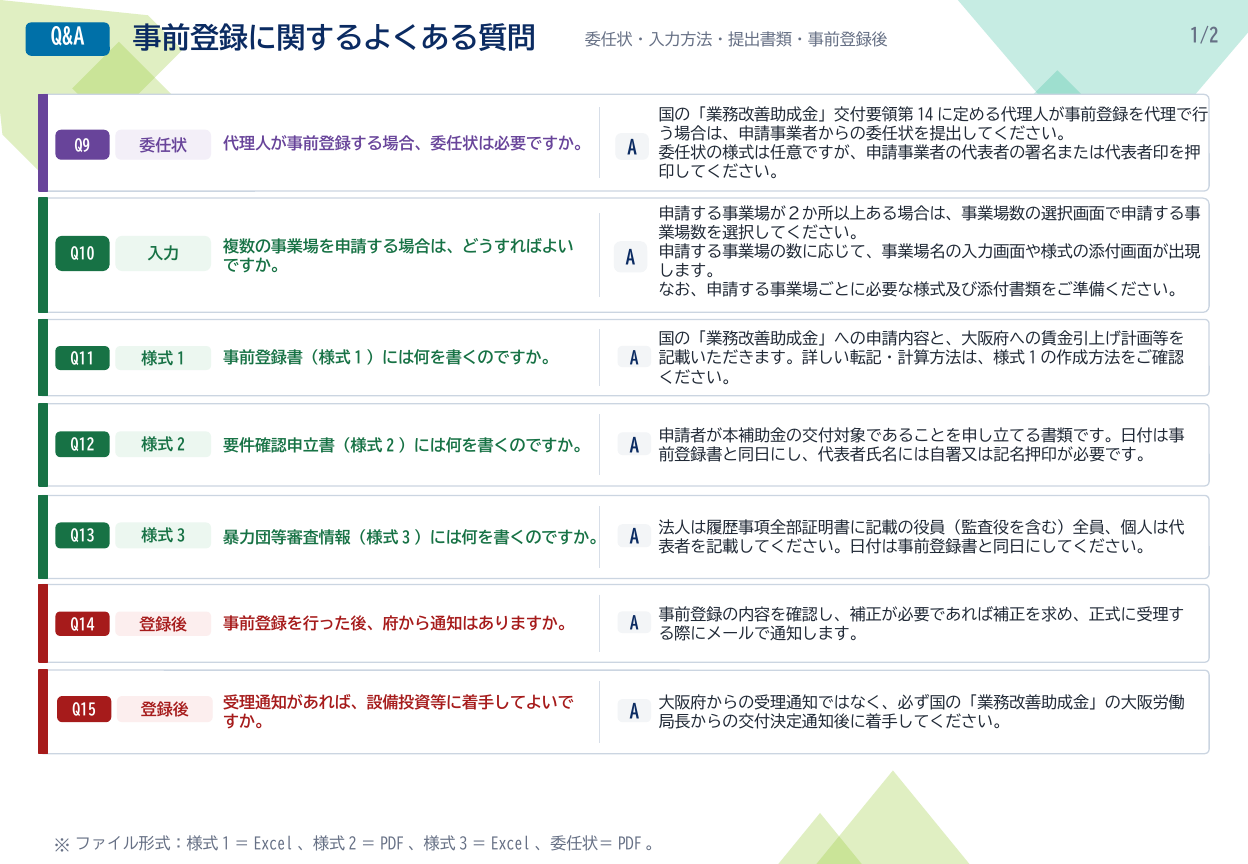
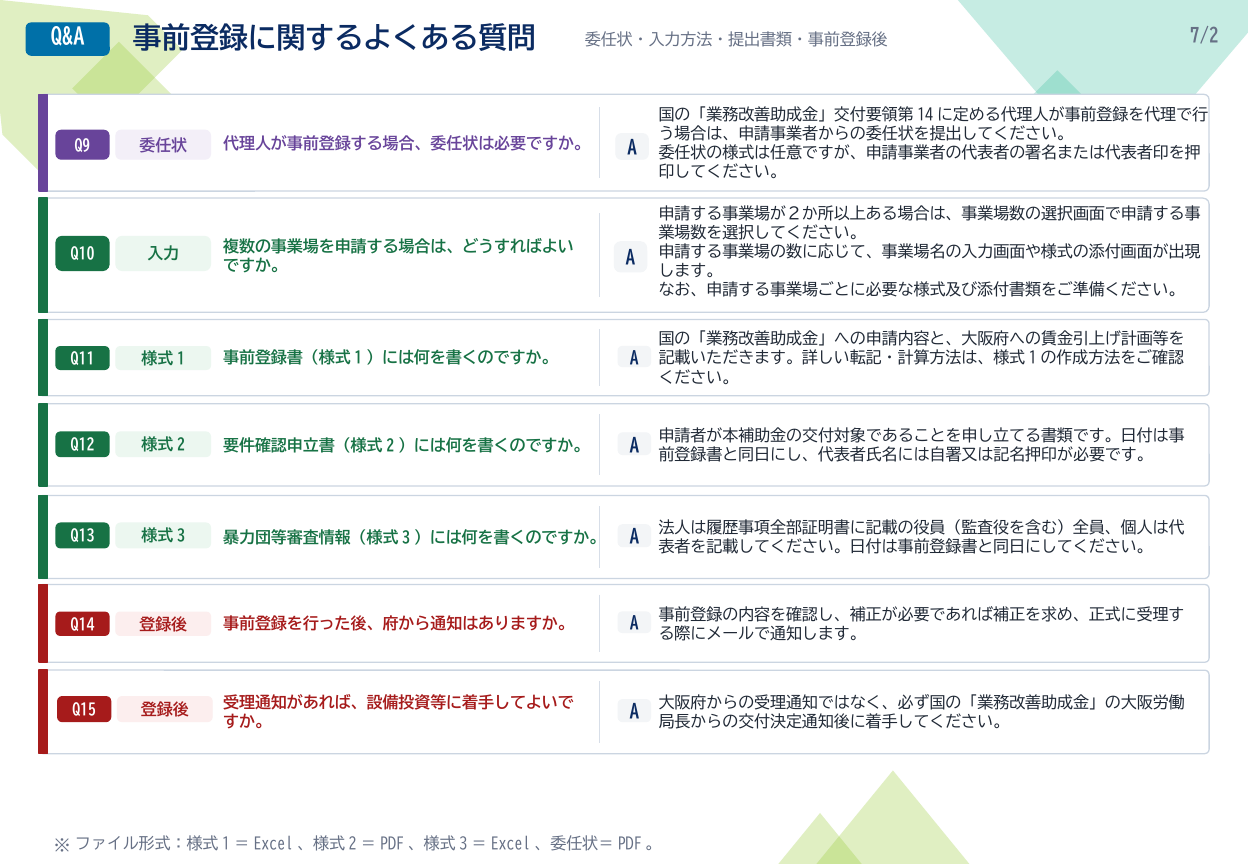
1/2: 1/2 -> 7/2 (1204, 36)
